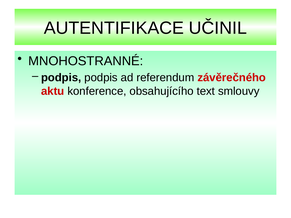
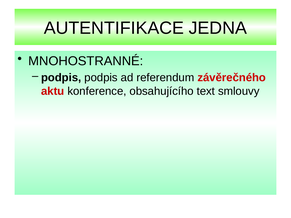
UČINIL: UČINIL -> JEDNA (218, 28)
